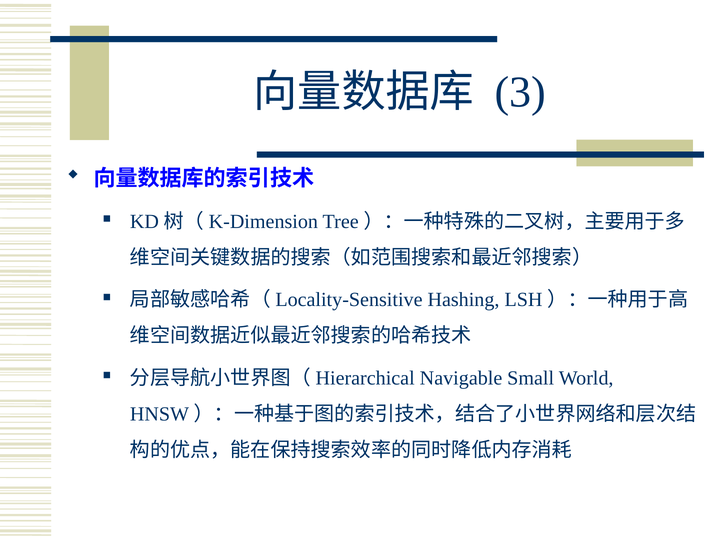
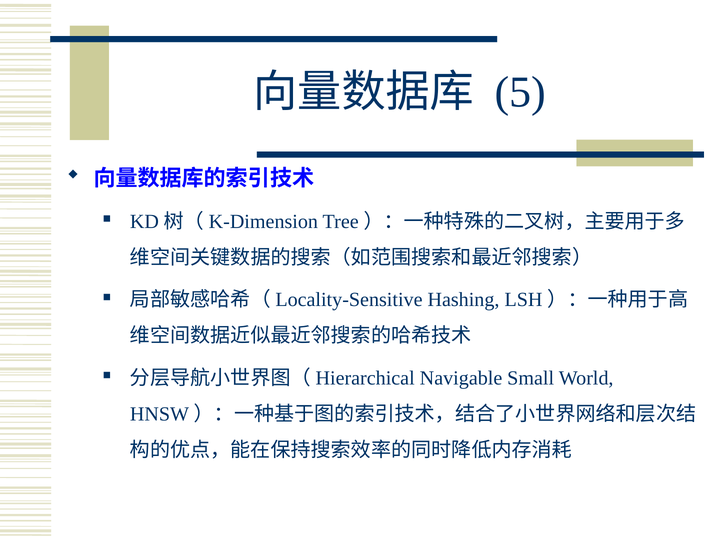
3: 3 -> 5 (520, 92)
